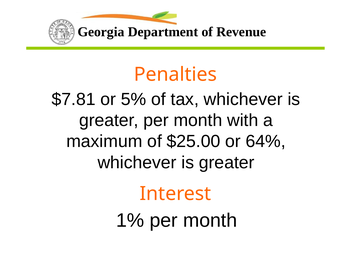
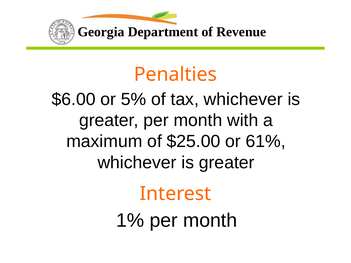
$7.81: $7.81 -> $6.00 (74, 99)
64%: 64% -> 61% (266, 142)
